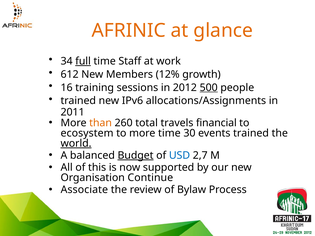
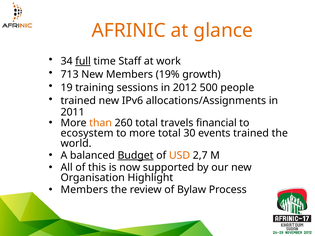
612: 612 -> 713 (70, 74)
12%: 12% -> 19% (168, 74)
16: 16 -> 19 (67, 88)
500 underline: present -> none (209, 88)
more time: time -> total (169, 133)
world underline: present -> none (76, 143)
USD colour: blue -> orange (179, 156)
Continue: Continue -> Highlight (150, 178)
Associate: Associate -> Members (84, 190)
